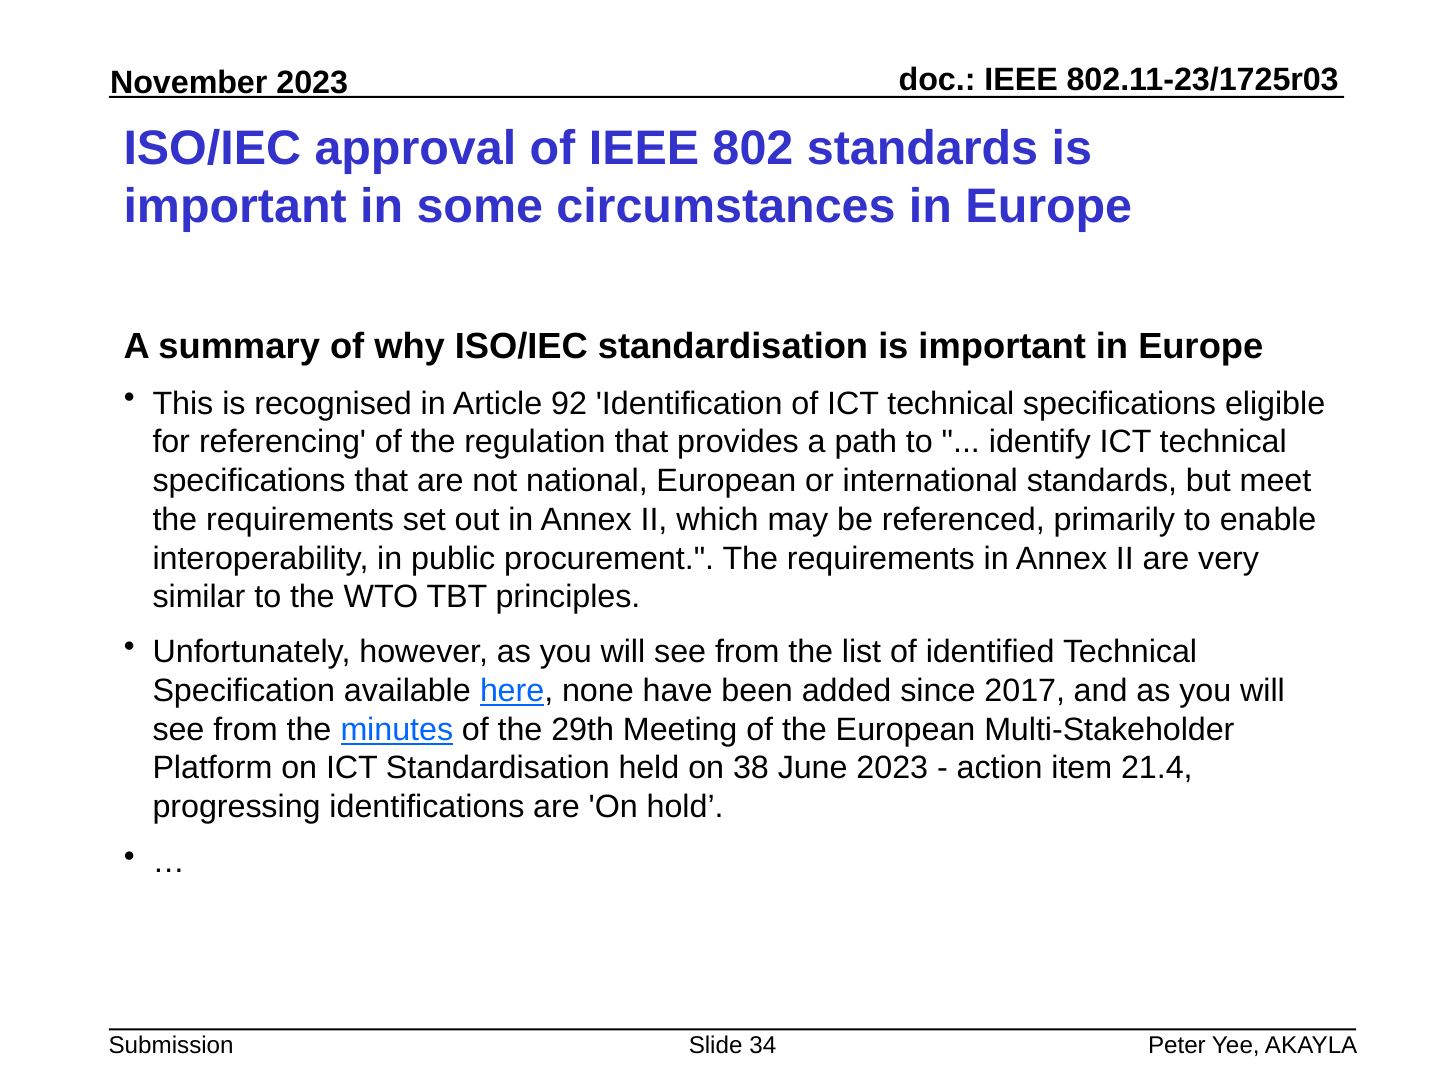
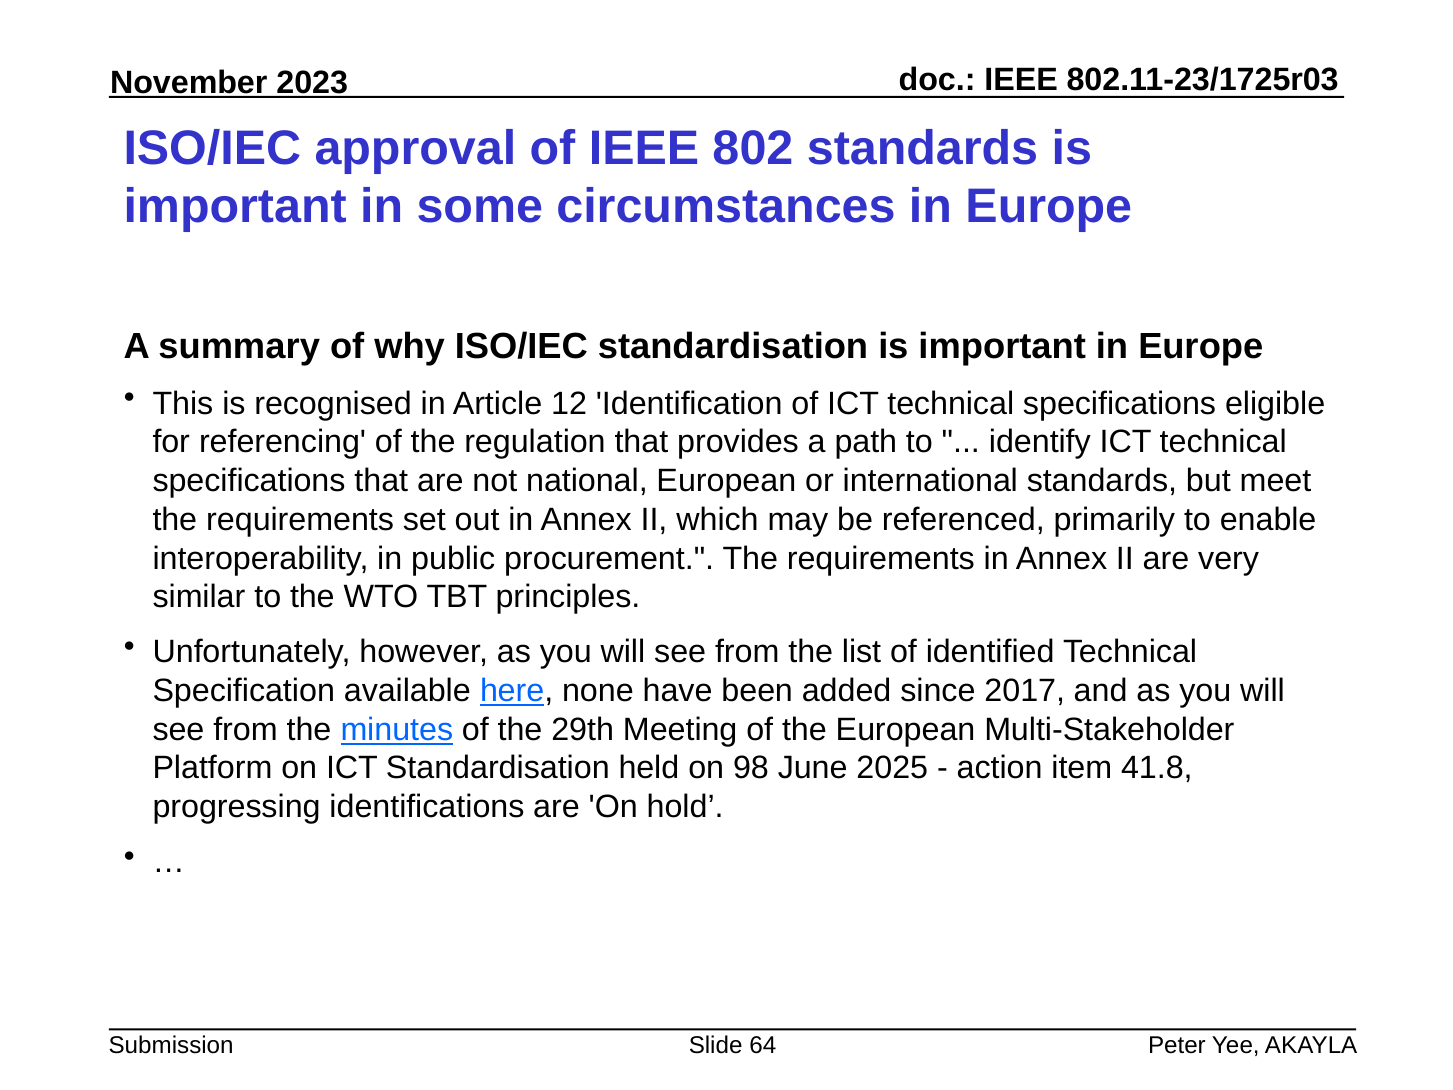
92: 92 -> 12 (569, 403)
38: 38 -> 98 (751, 768)
June 2023: 2023 -> 2025 (892, 768)
21.4: 21.4 -> 41.8 (1157, 768)
34: 34 -> 64 (763, 1045)
